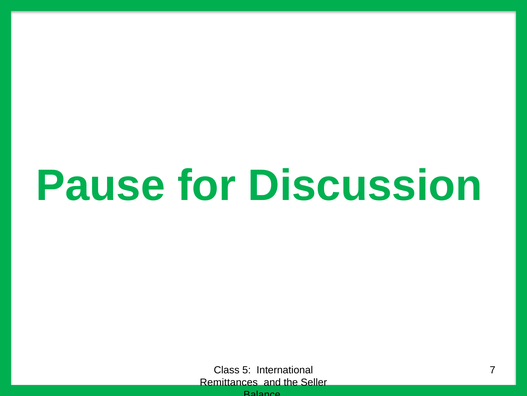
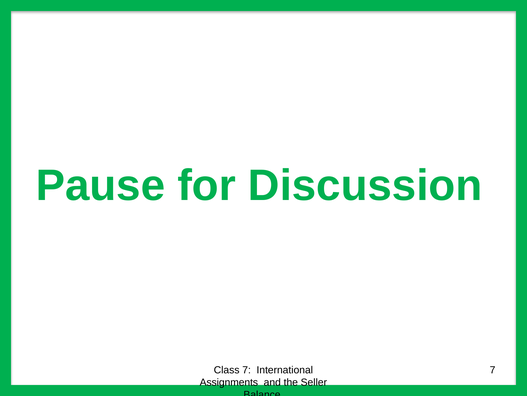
Class 5: 5 -> 7 (247, 369)
Remittances: Remittances -> Assignments (229, 382)
